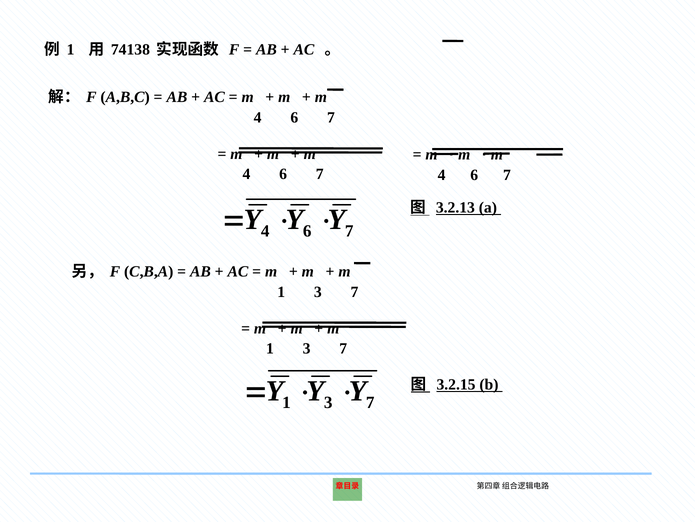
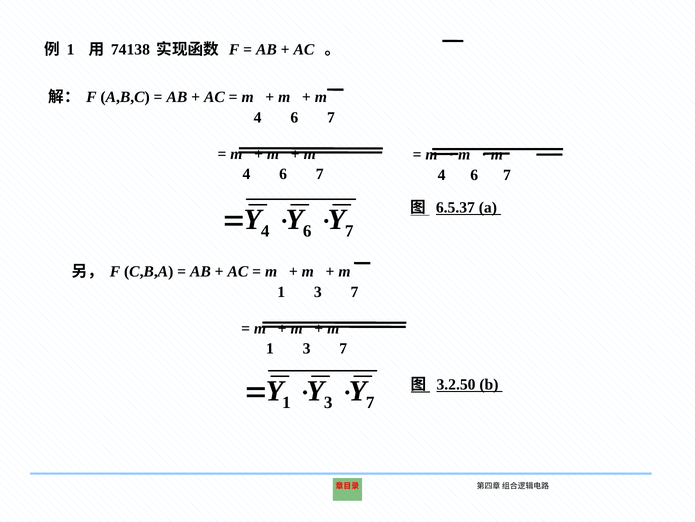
3.2.13: 3.2.13 -> 6.5.37 (455, 207)
3.2.15: 3.2.15 -> 3.2.50 (456, 384)
